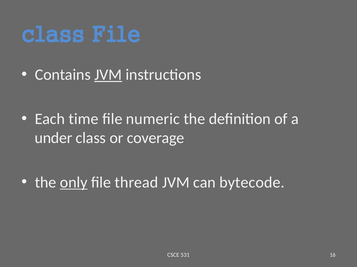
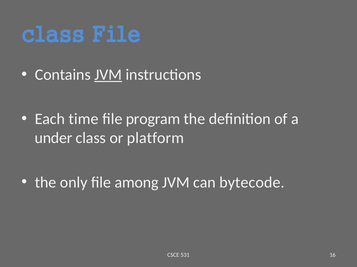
numeric: numeric -> program (153, 119)
coverage: coverage -> platform (155, 138)
only underline: present -> none (74, 183)
thread: thread -> among (137, 183)
